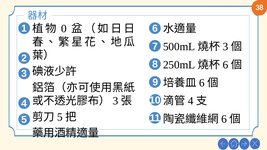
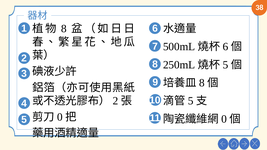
0: 0 -> 8 (64, 29)
3: 3 -> 6 (225, 47)
6: 6 -> 5 (225, 65)
6: 6 -> 8 (202, 83)
3: 3 -> 2 (115, 101)
4: 4 -> 5 (191, 101)
5: 5 -> 0 (60, 117)
6: 6 -> 0 (224, 119)
